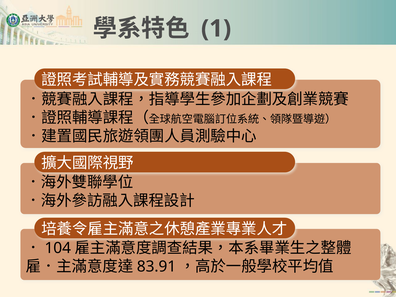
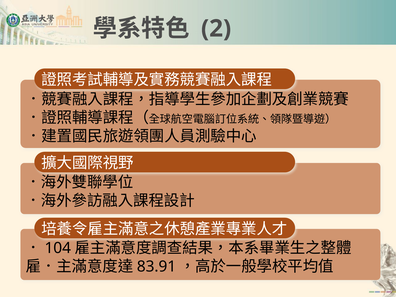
1: 1 -> 2 (216, 29)
